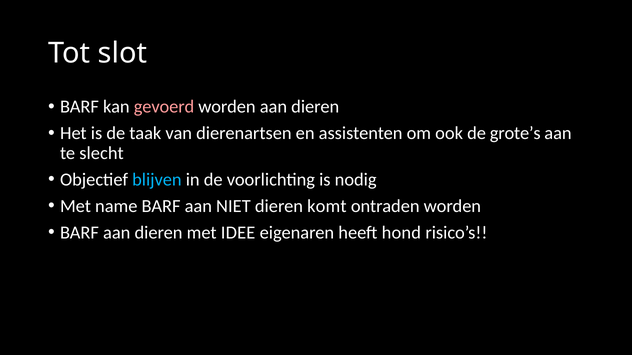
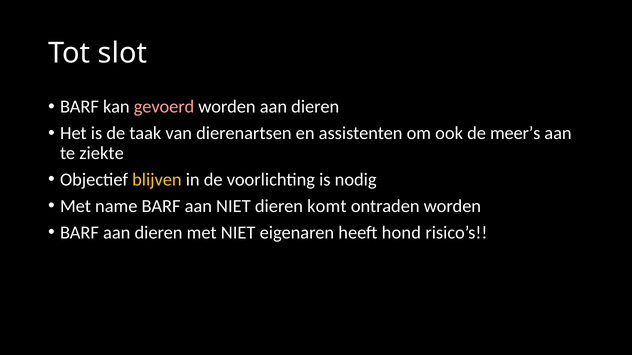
grote’s: grote’s -> meer’s (515, 133)
slecht: slecht -> ziekte (102, 153)
blijven colour: light blue -> yellow (157, 180)
met IDEE: IDEE -> NIET (238, 233)
